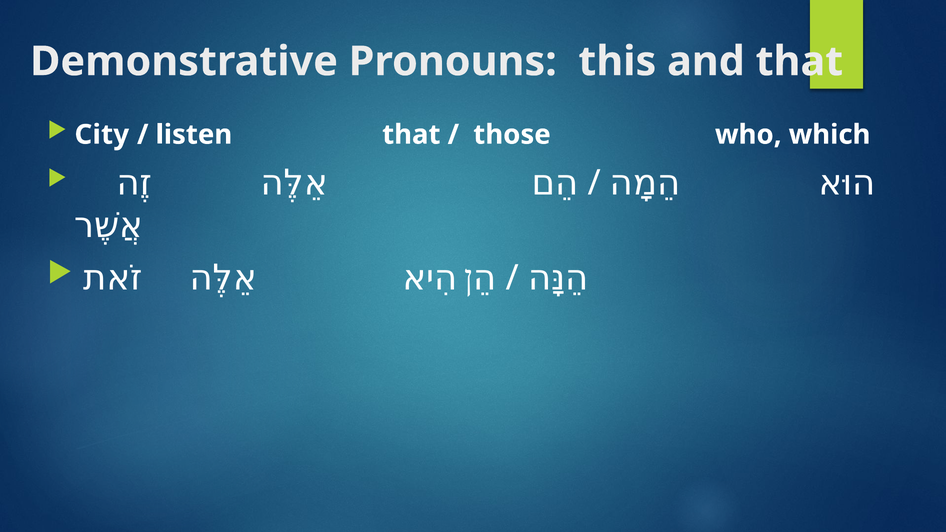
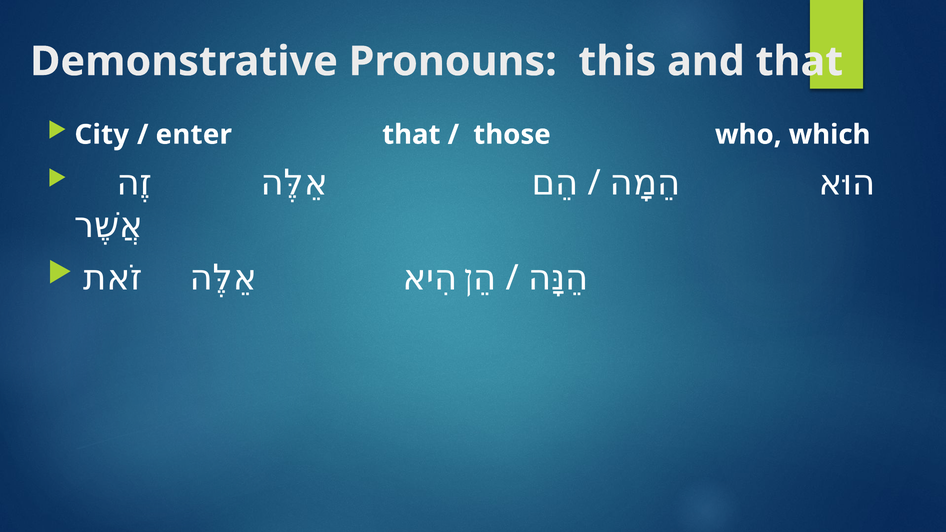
listen: listen -> enter (194, 135)
